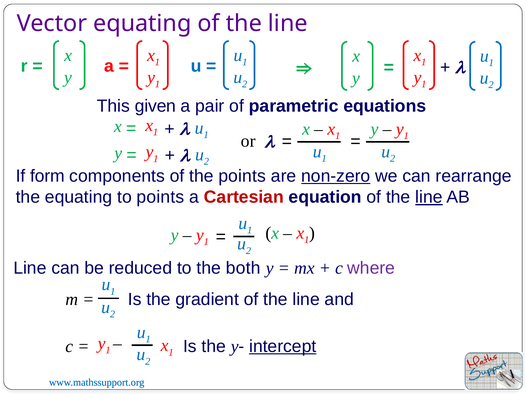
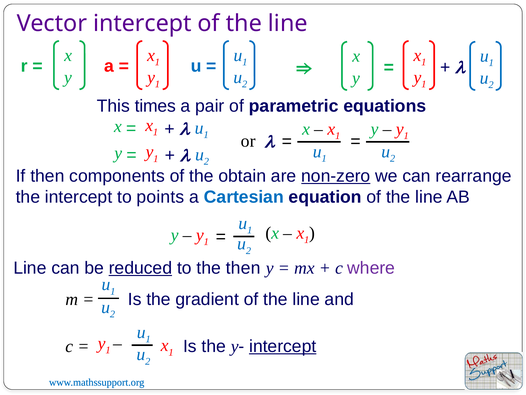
Vector equating: equating -> intercept (142, 23)
given: given -> times (155, 106)
If form: form -> then (47, 176)
the points: points -> obtain (242, 176)
the equating: equating -> intercept (79, 197)
Cartesian colour: red -> blue (244, 197)
line underline: present -> none (429, 197)
reduced underline: none -> present (140, 268)
the both: both -> then (243, 268)
